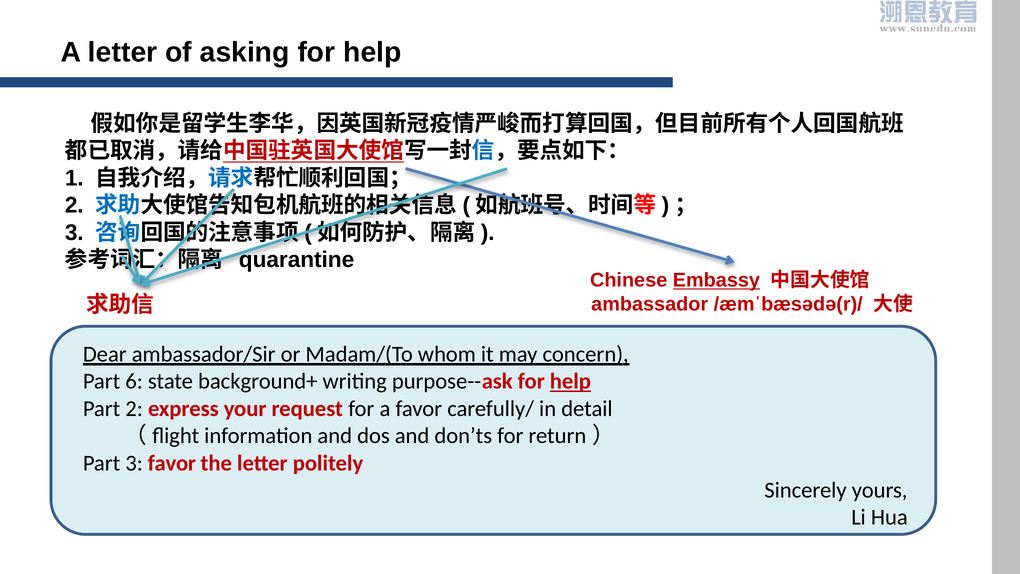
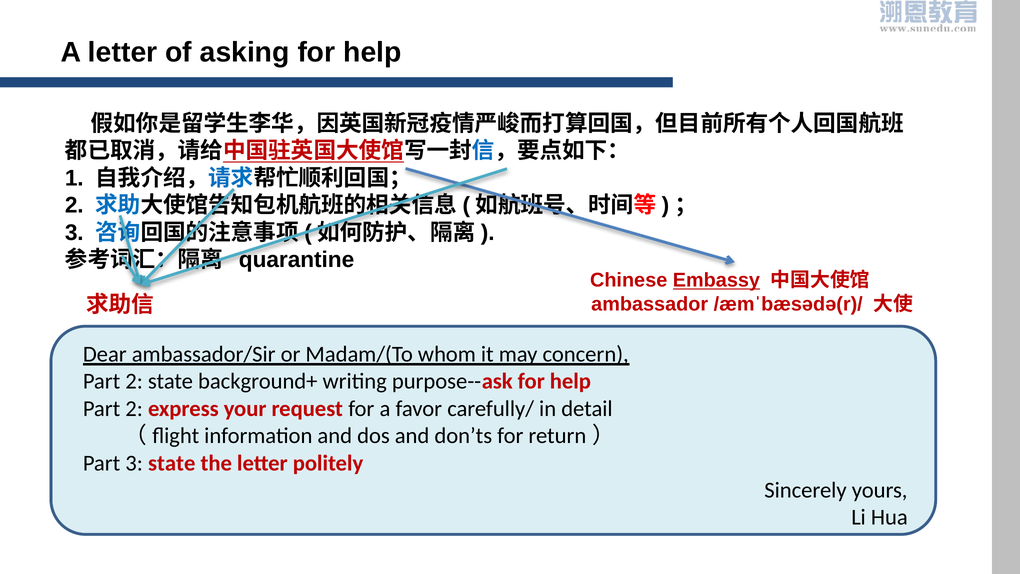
6: 6 -> 2 (134, 381)
help underline: present -> none (570, 381)
3 favor: favor -> state (172, 463)
